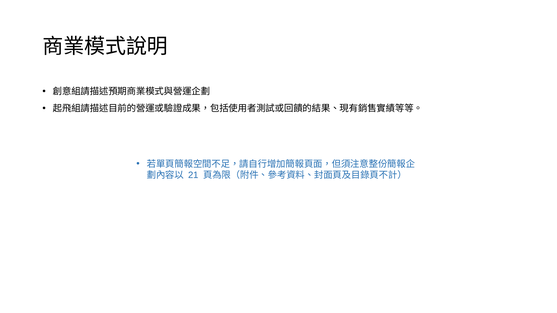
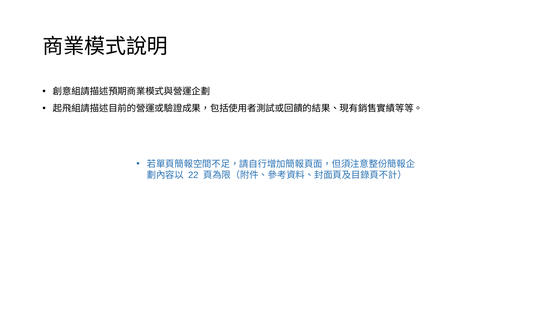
21: 21 -> 22 (193, 175)
